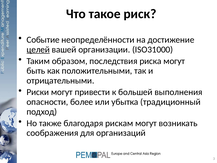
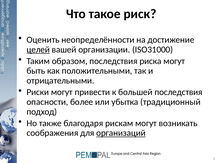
Событие: Событие -> Оценить (43, 40)
большей выполнения: выполнения -> последствия (178, 92)
организаций underline: none -> present (121, 133)
